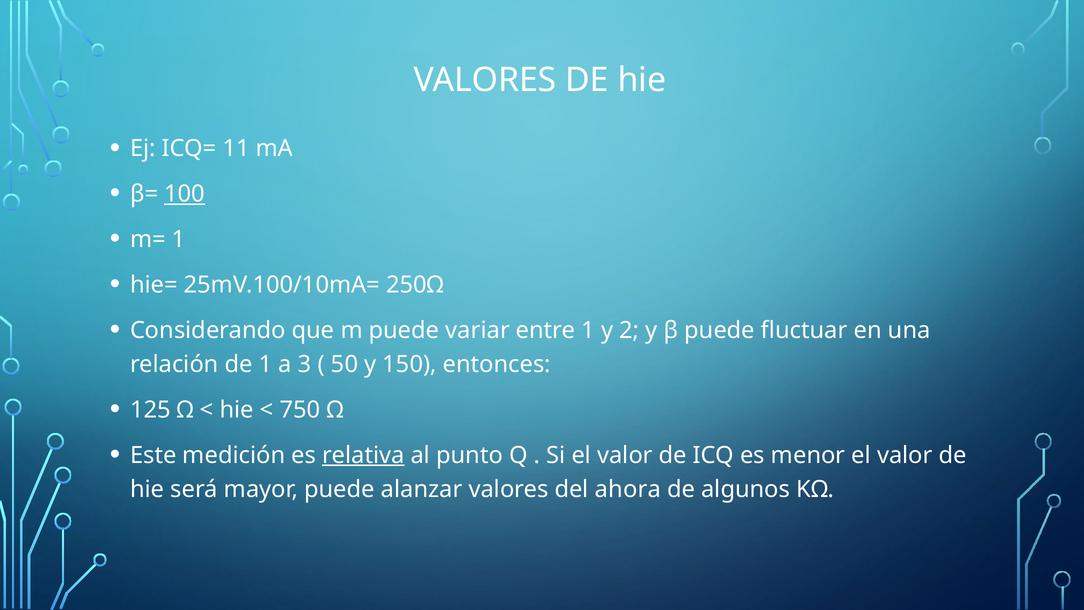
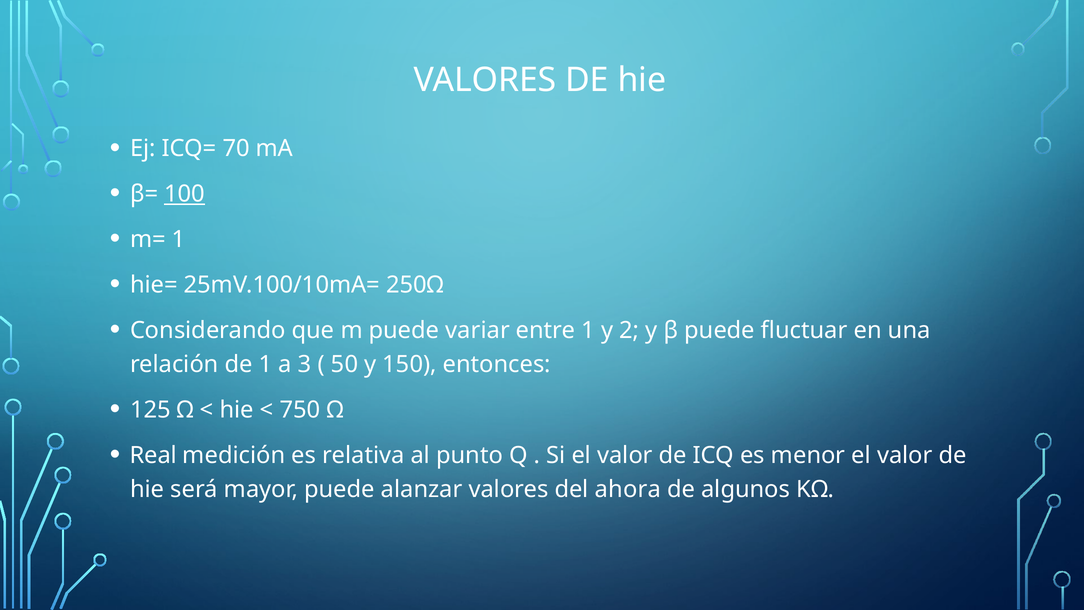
11: 11 -> 70 (236, 148)
Este: Este -> Real (153, 455)
relativa underline: present -> none (363, 455)
